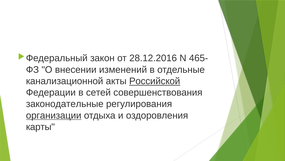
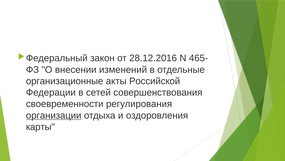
канализационной: канализационной -> организационные (65, 81)
Российской underline: present -> none (155, 81)
законодательные: законодательные -> своевременности (65, 104)
